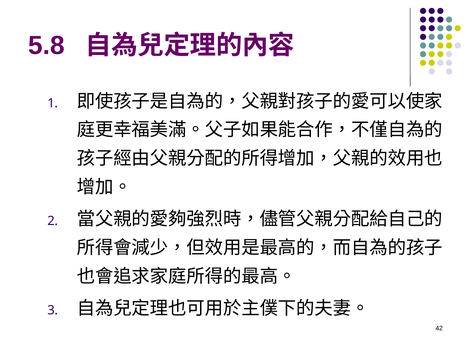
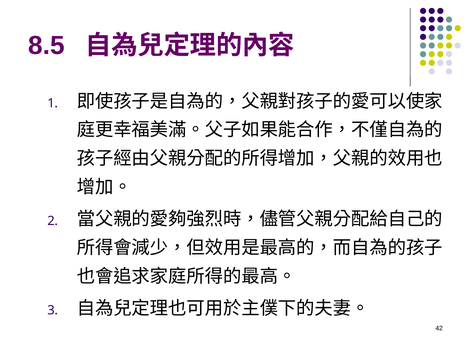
5.8: 5.8 -> 8.5 (46, 45)
